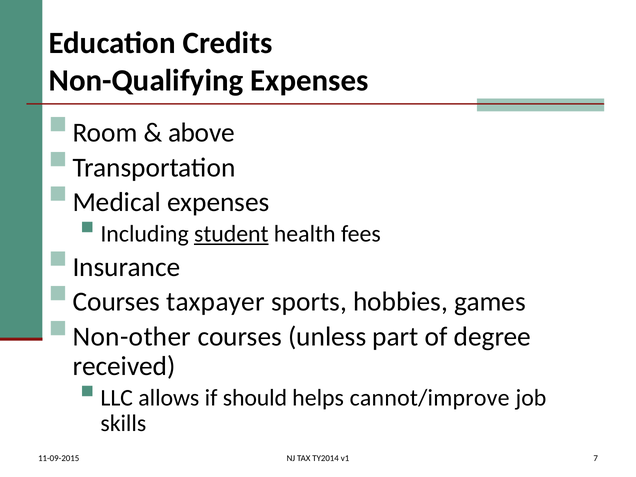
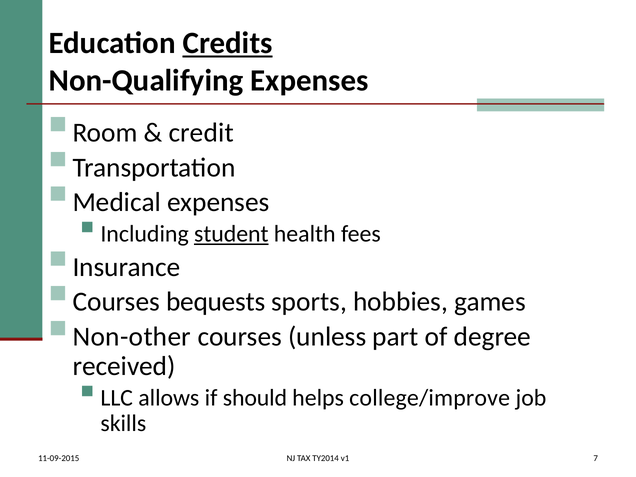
Credits underline: none -> present (228, 43)
above: above -> credit (201, 133)
taxpayer: taxpayer -> bequests (216, 302)
cannot/improve: cannot/improve -> college/improve (430, 398)
